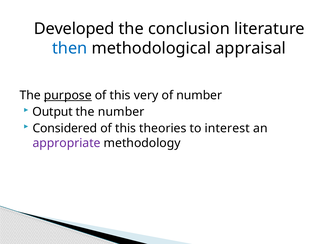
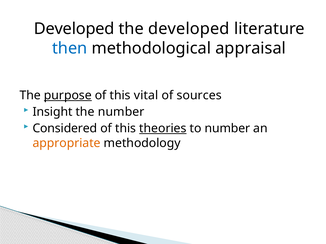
the conclusion: conclusion -> developed (189, 29)
very: very -> vital (146, 96)
of number: number -> sources (199, 96)
Output: Output -> Insight (53, 112)
theories underline: none -> present (163, 129)
to interest: interest -> number (227, 129)
appropriate colour: purple -> orange (67, 143)
